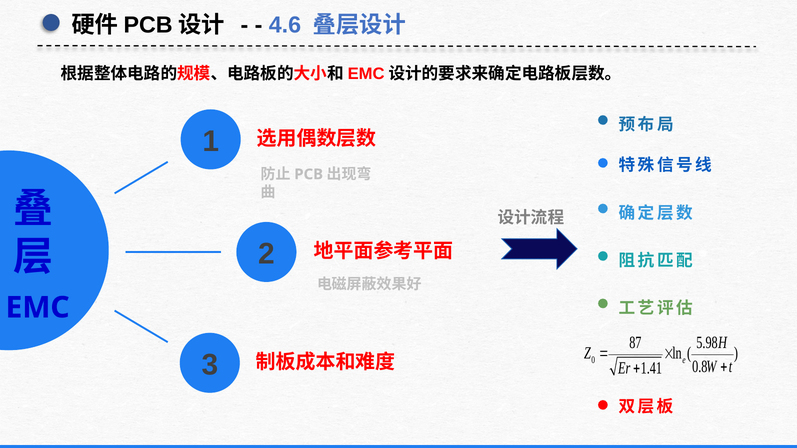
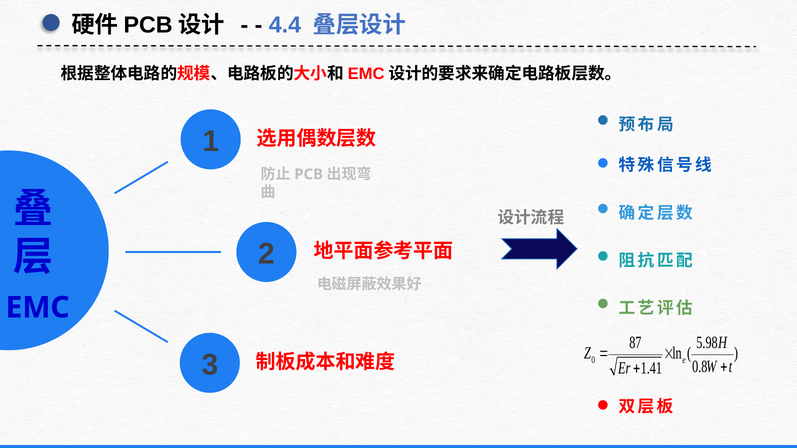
4.6: 4.6 -> 4.4 (285, 25)
